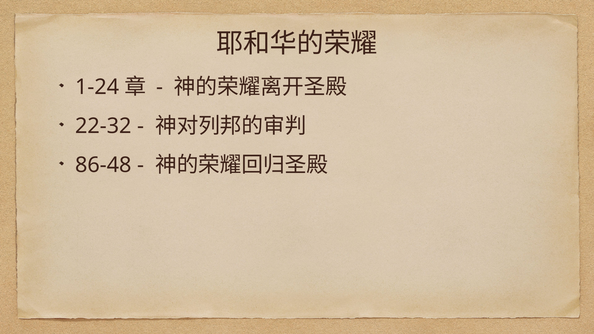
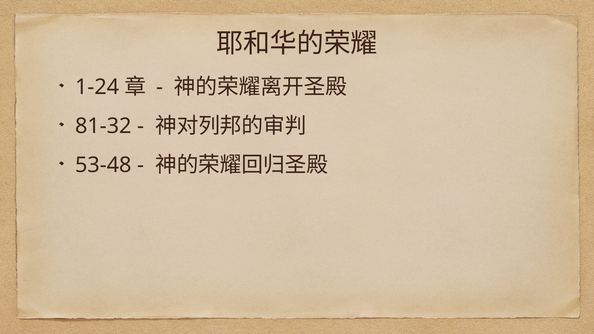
22-32: 22-32 -> 81-32 (103, 126)
86-48: 86-48 -> 53-48 (103, 165)
